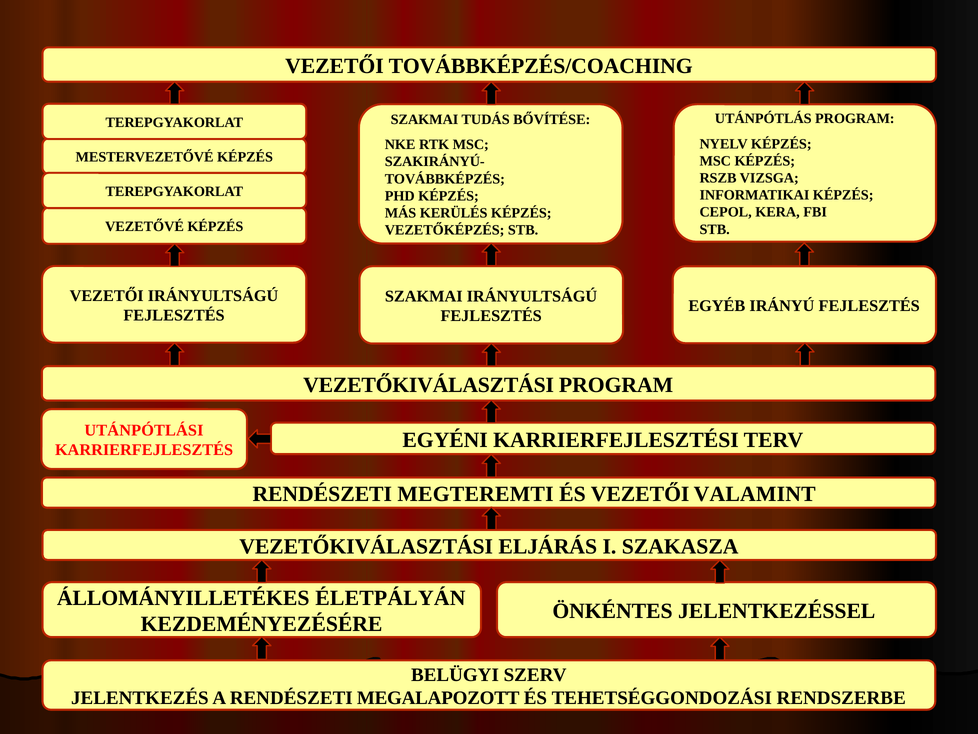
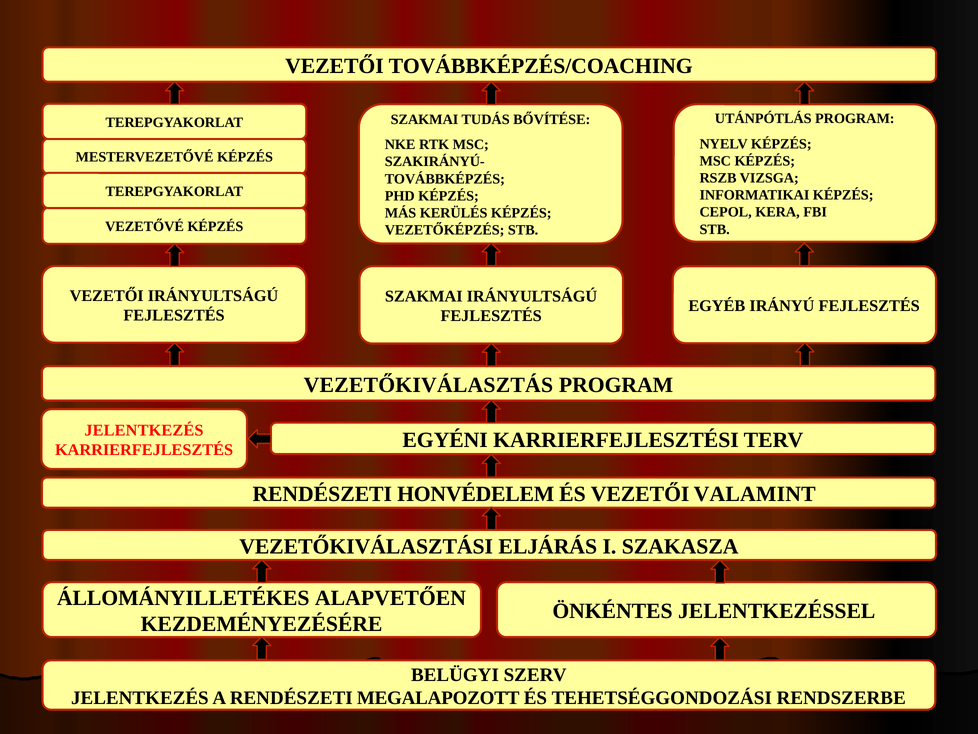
VEZETŐKIVÁLASZTÁSI: VEZETŐKIVÁLASZTÁSI -> VEZETŐKIVÁLASZTÁS (428, 385)
UTÁNPÓTLÁSI: UTÁNPÓTLÁSI -> JELENTKEZÉS (144, 430)
MEGTEREMTI: MEGTEREMTI -> HONVÉDELEM (476, 494)
ÉLETPÁLYÁN: ÉLETPÁLYÁN -> ALAPVETŐEN (390, 598)
